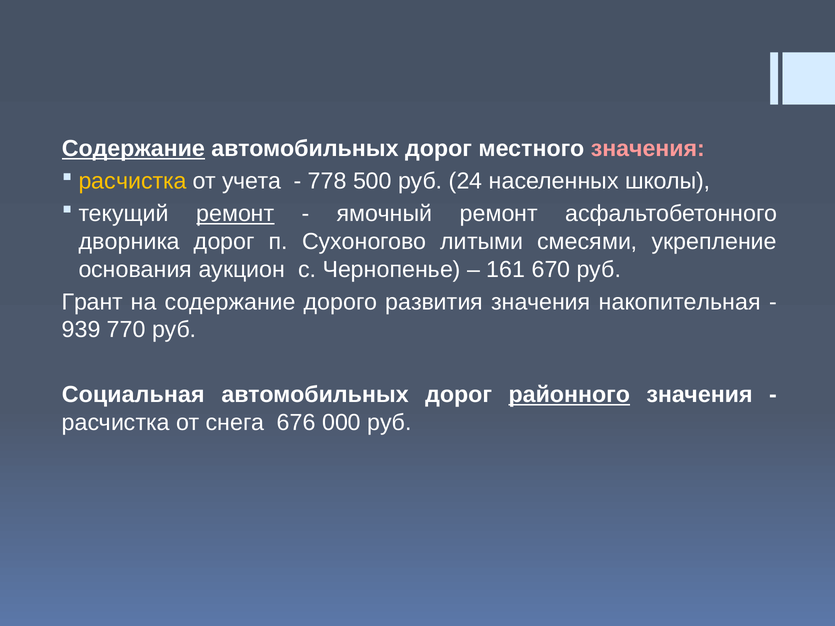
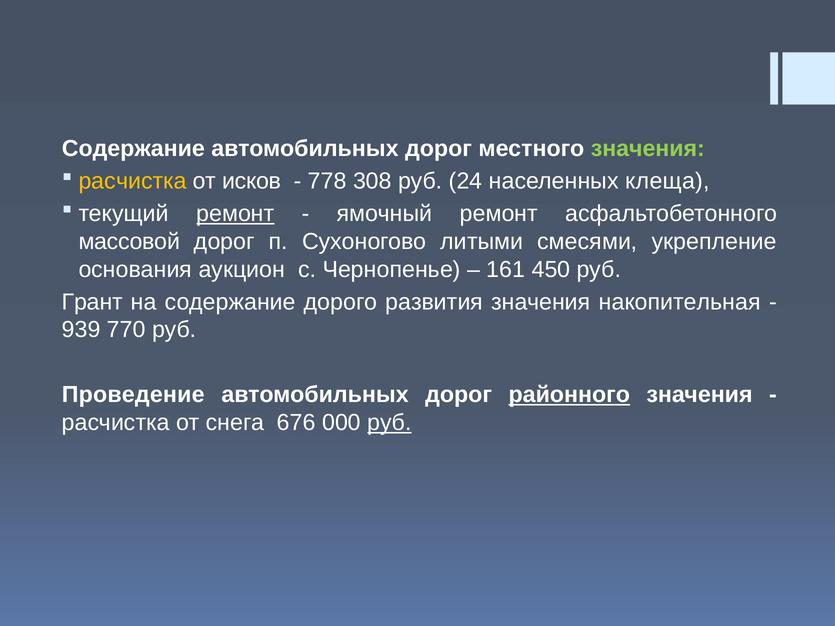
Содержание underline: present -> none (133, 149)
значения colour: pink -> light green (648, 149)
учета: учета -> исков (252, 181)
500: 500 -> 308 (372, 181)
школы: школы -> клеща (668, 181)
дворника: дворника -> массовой (129, 242)
670: 670 -> 450 (551, 270)
Социальная: Социальная -> Проведение (133, 395)
руб underline: none -> present (389, 423)
